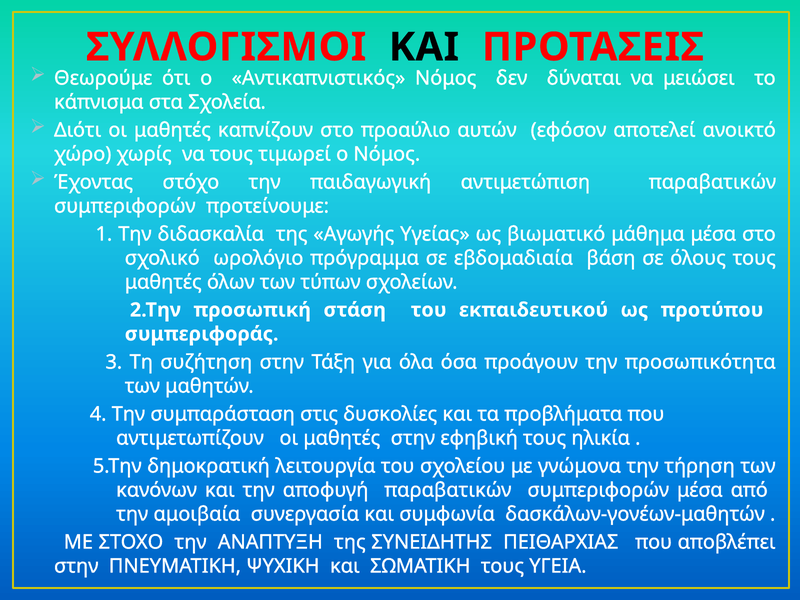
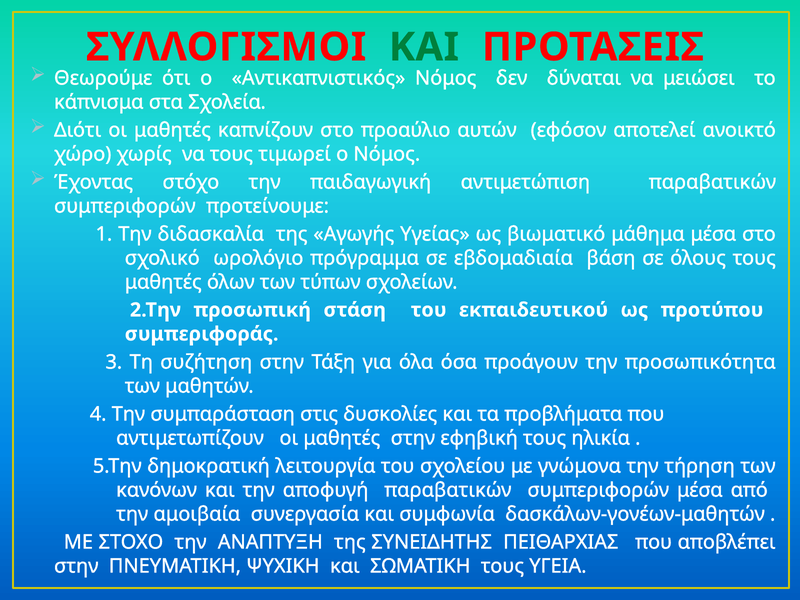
ΚΑΙ colour: black -> green (424, 47)
